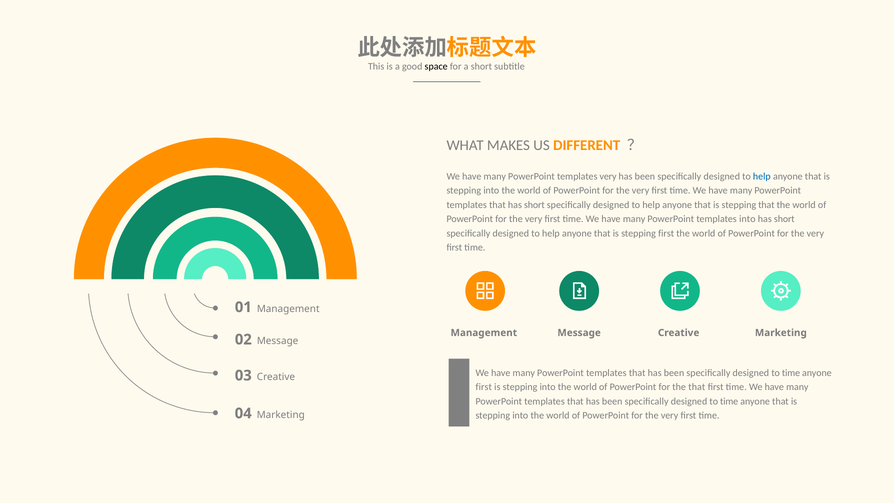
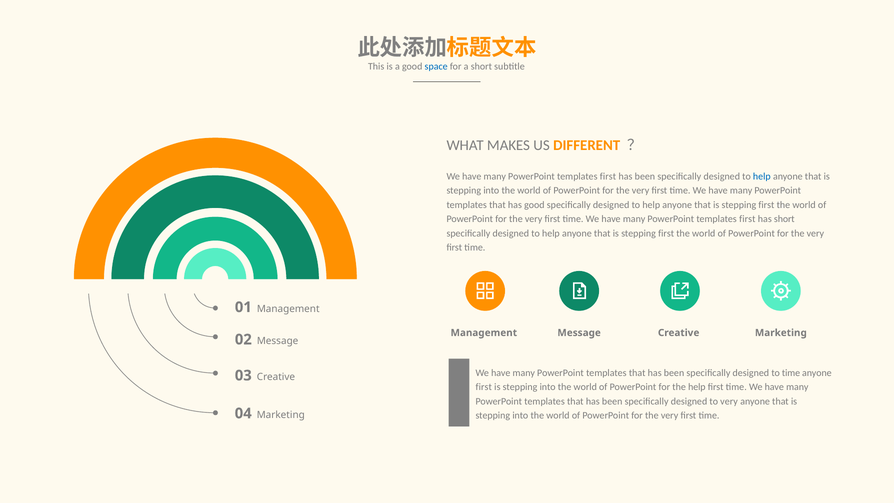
space colour: black -> blue (436, 67)
very: very -> first (608, 176)
that has short: short -> good (534, 205)
that: that -> first (766, 205)
into: into -> first (747, 219)
the that: that -> help (697, 387)
time: time -> very (729, 401)
